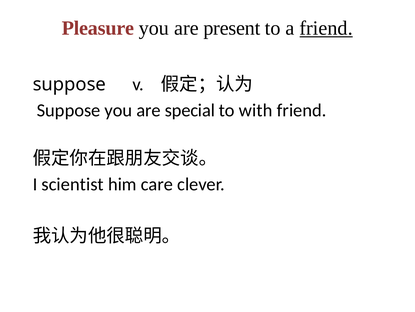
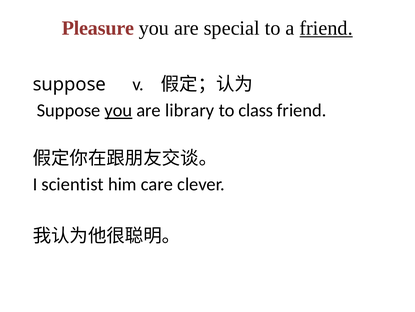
present: present -> special (232, 28)
you underline: none -> present (118, 110)
special: special -> library (190, 110)
with: with -> class (256, 110)
